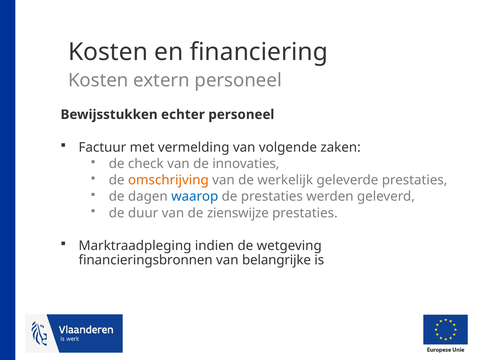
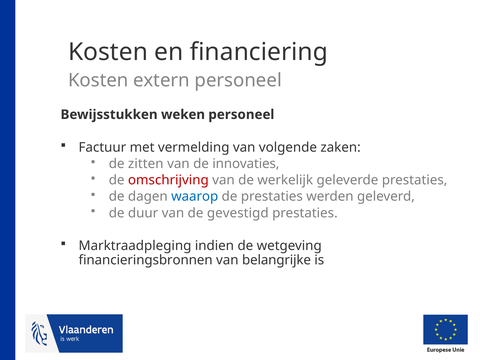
echter: echter -> weken (183, 115)
check: check -> zitten (146, 164)
omschrijving colour: orange -> red (168, 180)
zienswijze: zienswijze -> gevestigd (238, 213)
